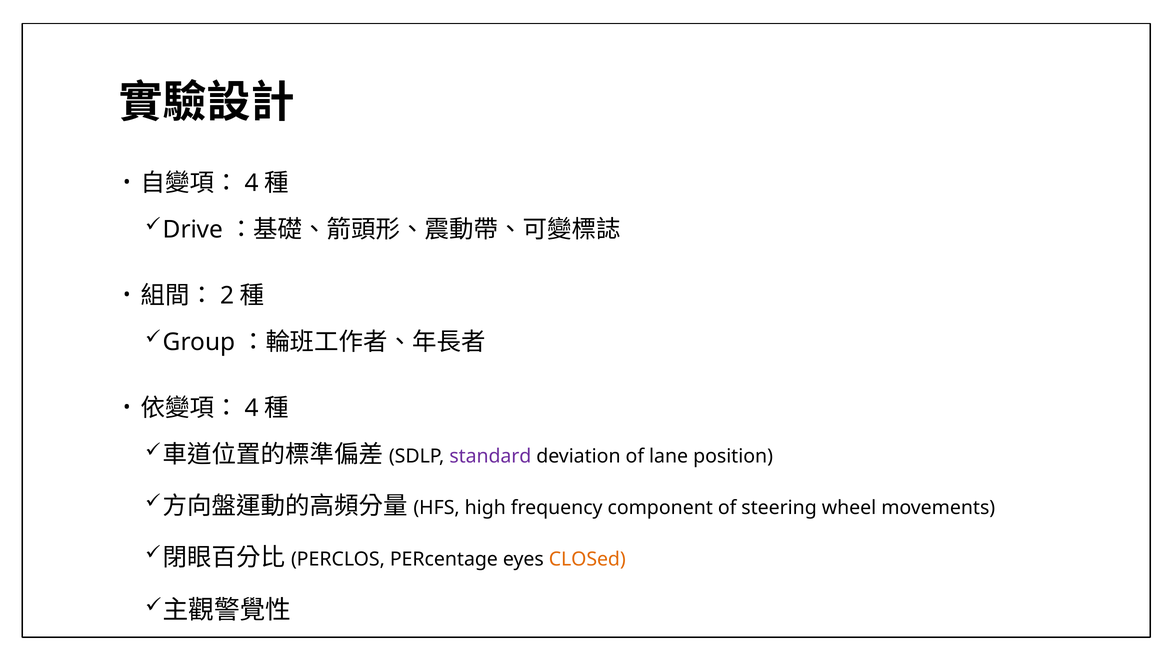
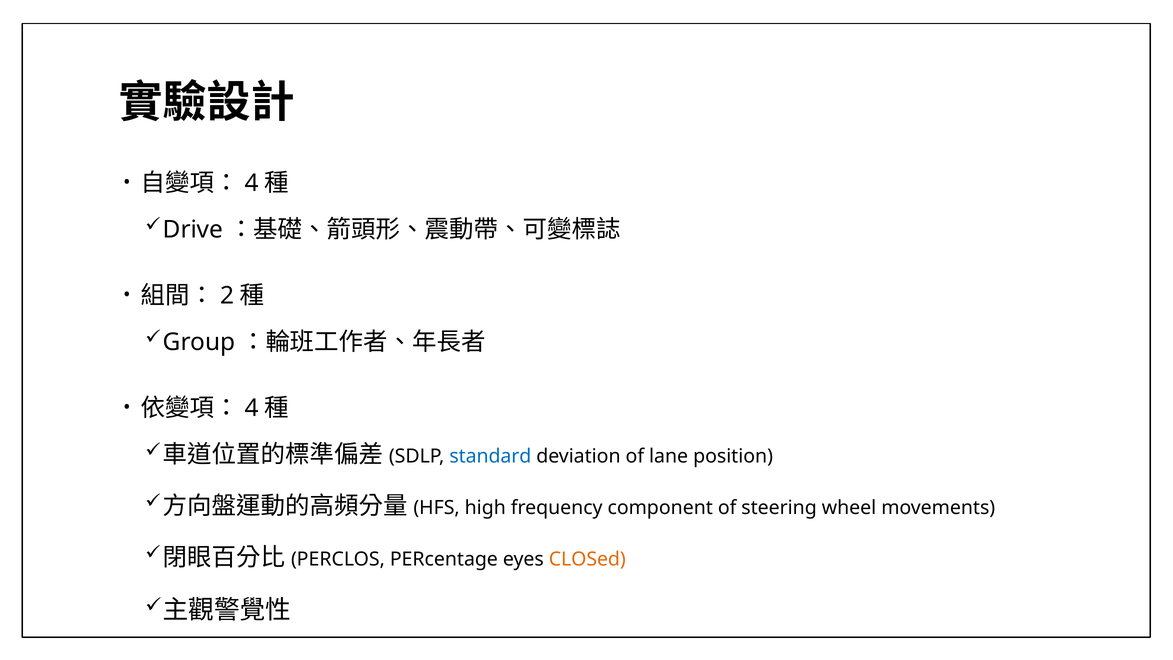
standard colour: purple -> blue (490, 456)
